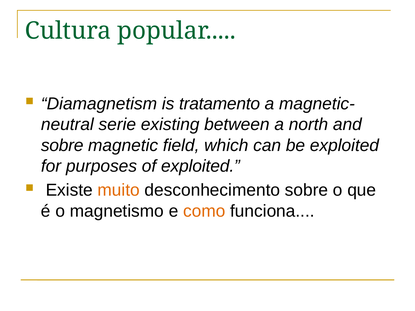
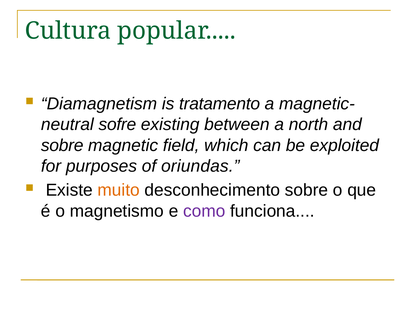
serie: serie -> sofre (117, 125)
of exploited: exploited -> oriundas (200, 166)
como colour: orange -> purple (204, 211)
